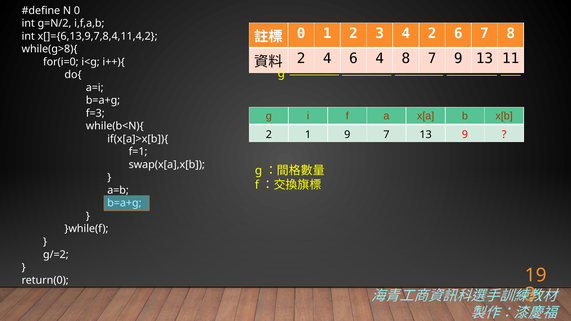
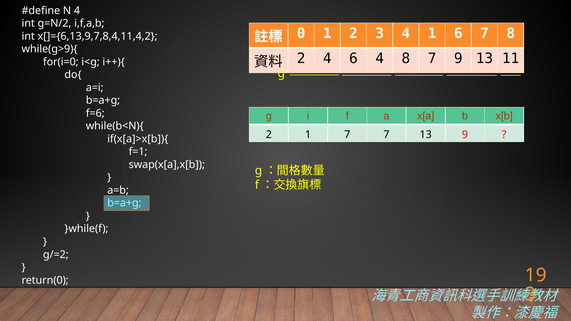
N 0: 0 -> 4 (77, 11)
4 2: 2 -> 1 (432, 34)
while(g>8){: while(g>8){ -> while(g>9){ (50, 49)
f=3: f=3 -> f=6 (95, 113)
1 9: 9 -> 7 (347, 135)
